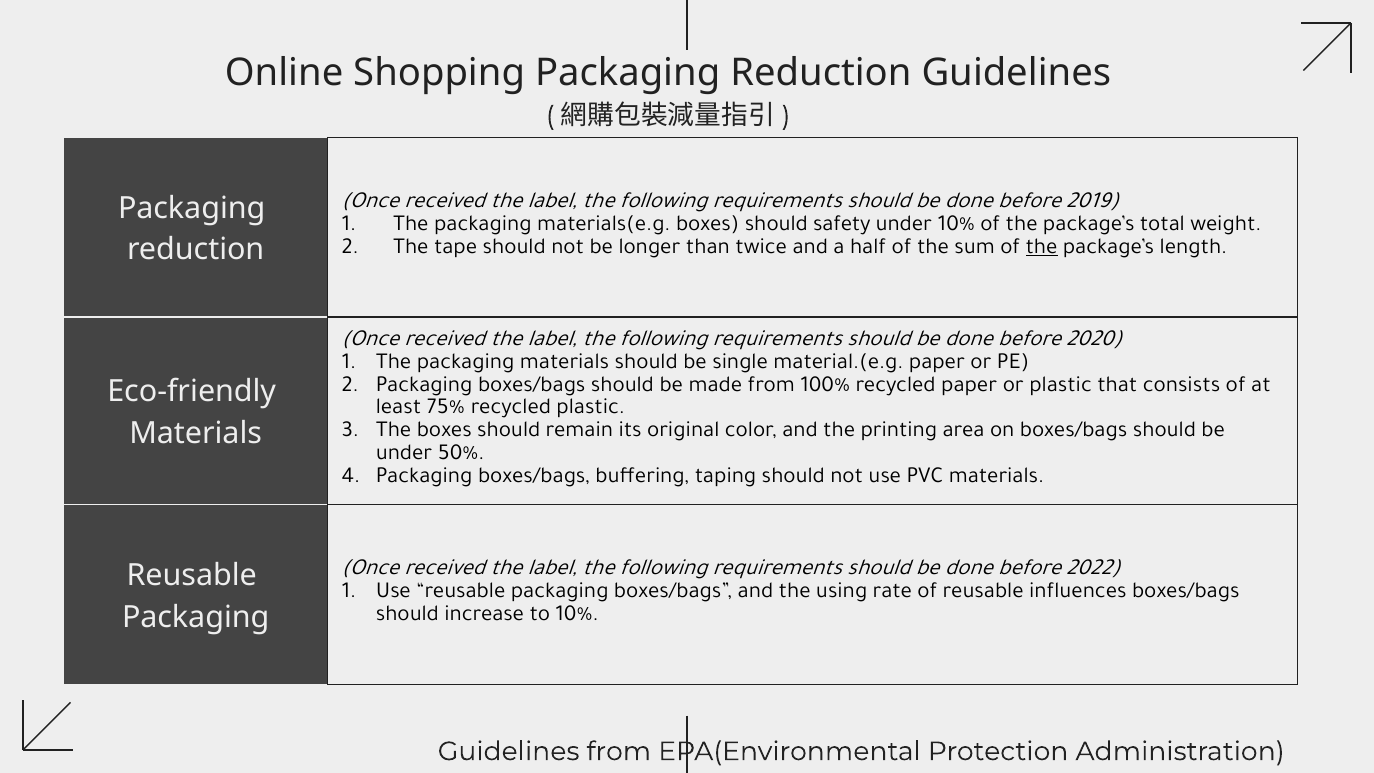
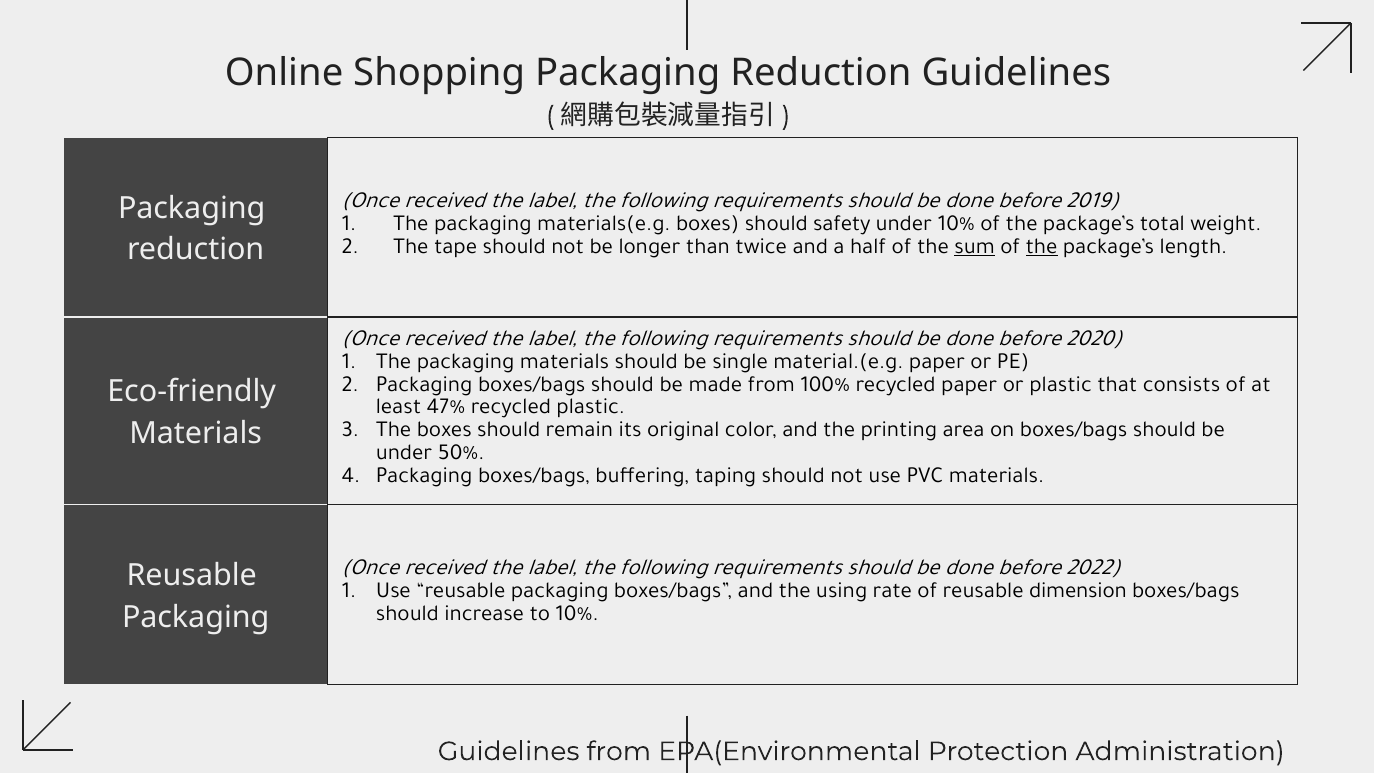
sum underline: none -> present (975, 246)
75%: 75% -> 47% (446, 406)
influences: influences -> dimension (1078, 590)
